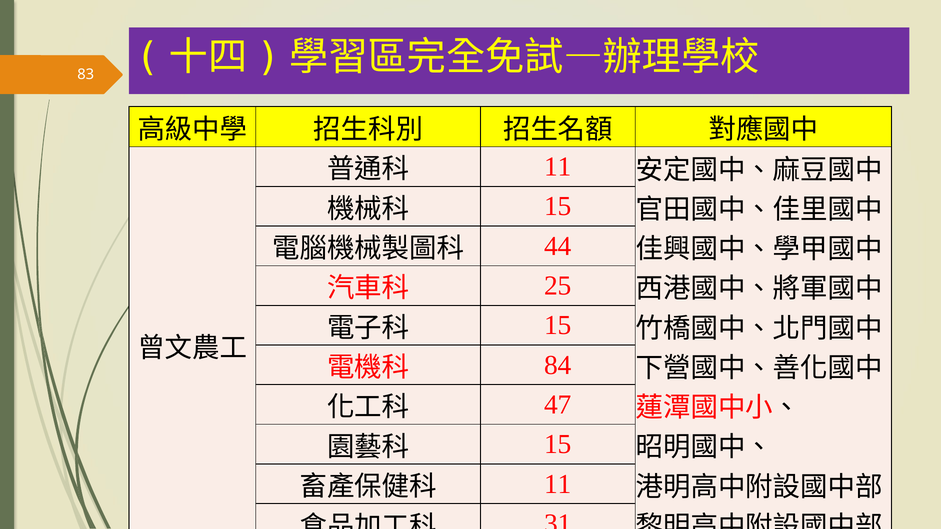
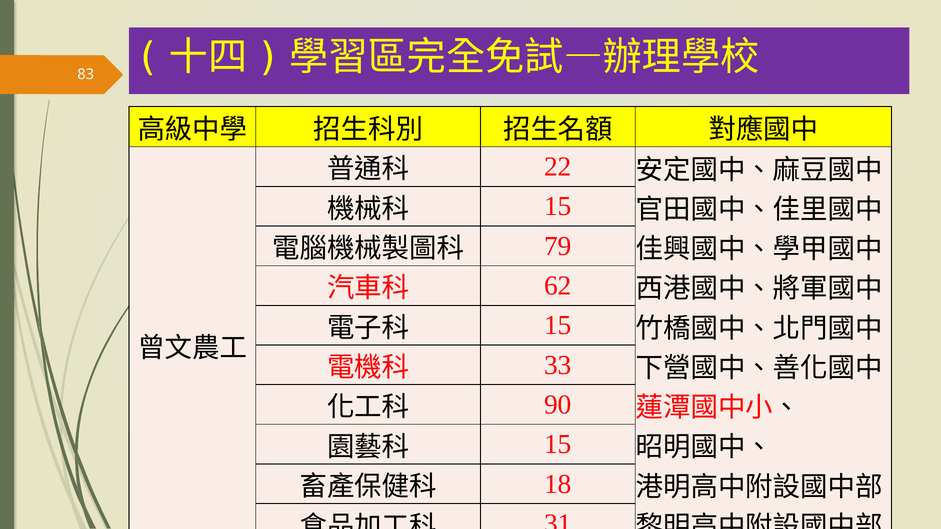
11: 11 -> 22 (558, 167)
44: 44 -> 79 (558, 246)
25: 25 -> 62 (558, 286)
84: 84 -> 33 (558, 365)
47: 47 -> 90 (558, 405)
11: 11 -> 18 (558, 484)
